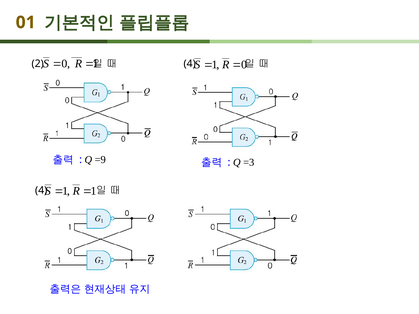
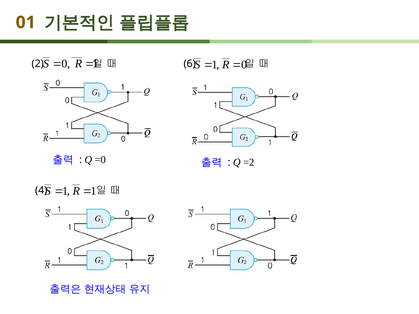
4: 4 -> 6 (190, 64)
=9: =9 -> =0 (100, 160)
=3: =3 -> =2 (249, 163)
